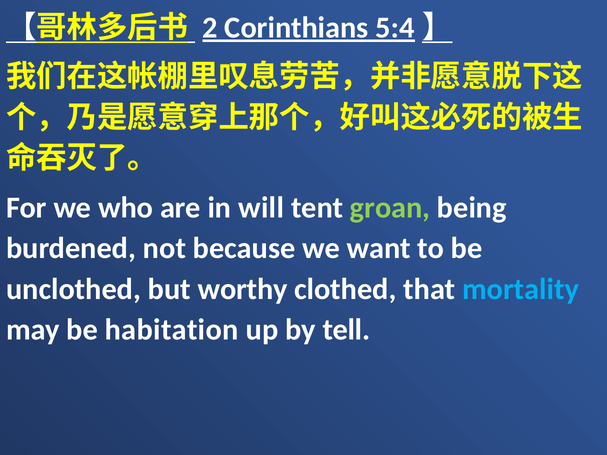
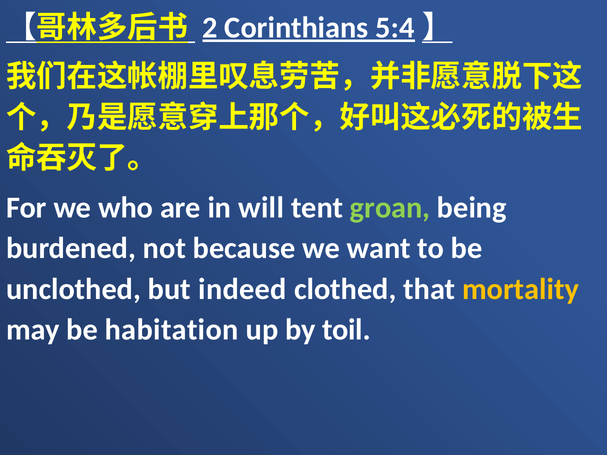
worthy: worthy -> indeed (242, 289)
mortality colour: light blue -> yellow (521, 289)
tell: tell -> toil (346, 330)
